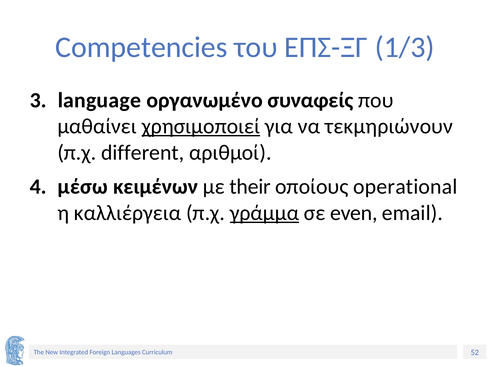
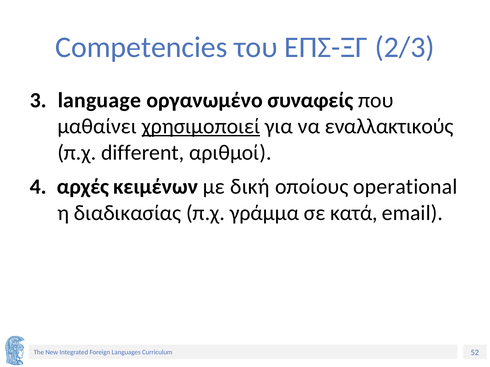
1/3: 1/3 -> 2/3 (405, 47)
τεκμηριώνουν: τεκμηριώνουν -> εναλλακτικούς (389, 127)
μέσω: μέσω -> αρχές (83, 187)
their: their -> δική (250, 187)
καλλιέργεια: καλλιέργεια -> διαδικασίας (128, 213)
γράμμα underline: present -> none (264, 213)
even: even -> κατά (354, 213)
